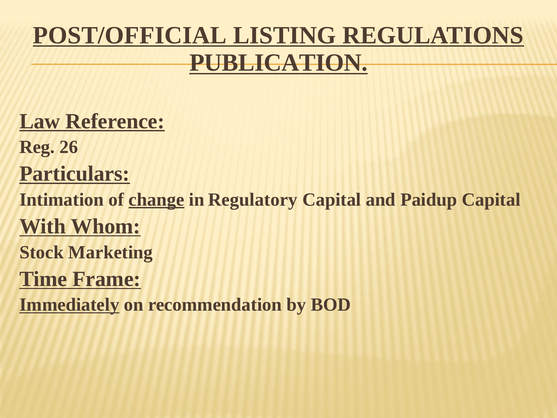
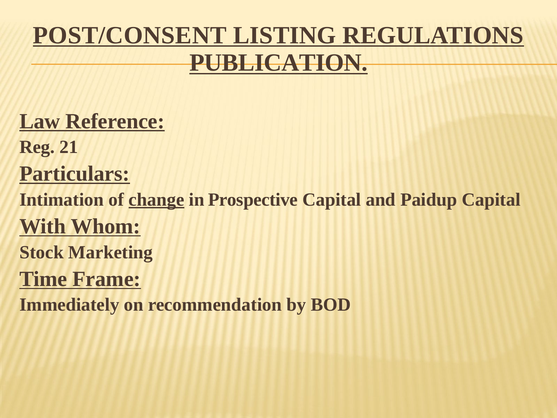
POST/OFFICIAL: POST/OFFICIAL -> POST/CONSENT (130, 35)
26: 26 -> 21 (69, 147)
Regulatory: Regulatory -> Prospective (253, 200)
Immediately underline: present -> none (69, 305)
